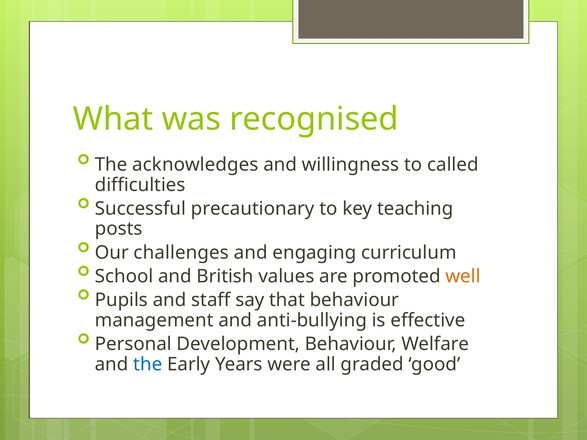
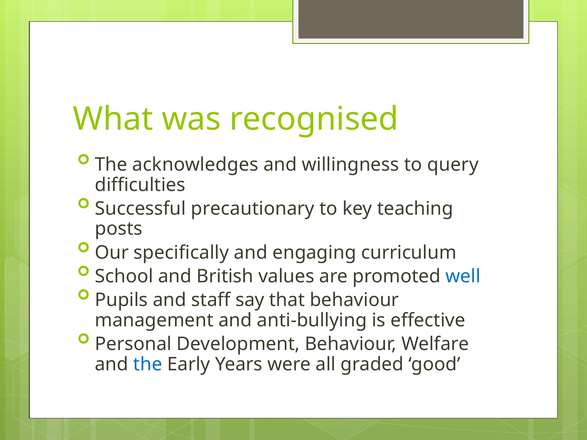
called: called -> query (453, 165)
challenges: challenges -> specifically (181, 253)
well colour: orange -> blue (463, 276)
